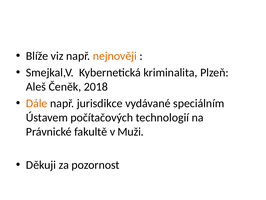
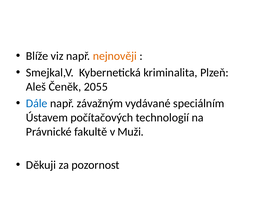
2018: 2018 -> 2055 (96, 87)
Dále colour: orange -> blue (37, 103)
jurisdikce: jurisdikce -> závažným (100, 103)
